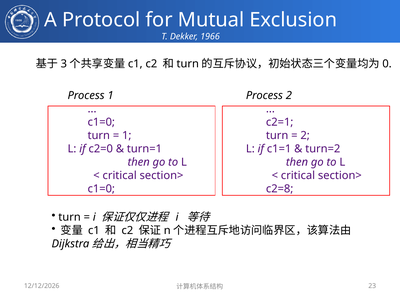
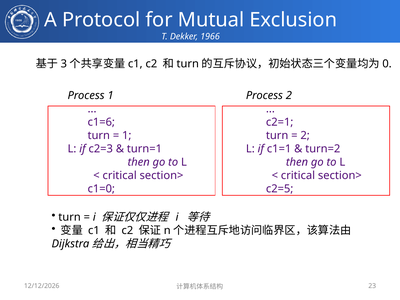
c1=0: c1=0 -> c1=6 (101, 122)
c2=0: c2=0 -> c2=3 (101, 149)
c2=8: c2=8 -> c2=5 (280, 189)
